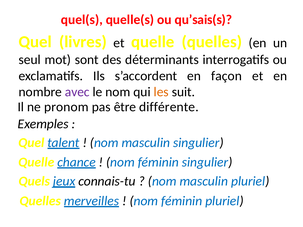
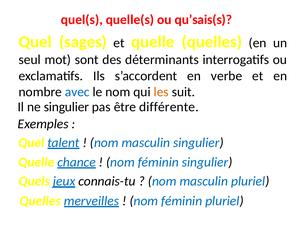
livres: livres -> sages (83, 42)
façon: façon -> verbe (227, 76)
avec colour: purple -> blue (77, 92)
ne pronom: pronom -> singulier (66, 107)
